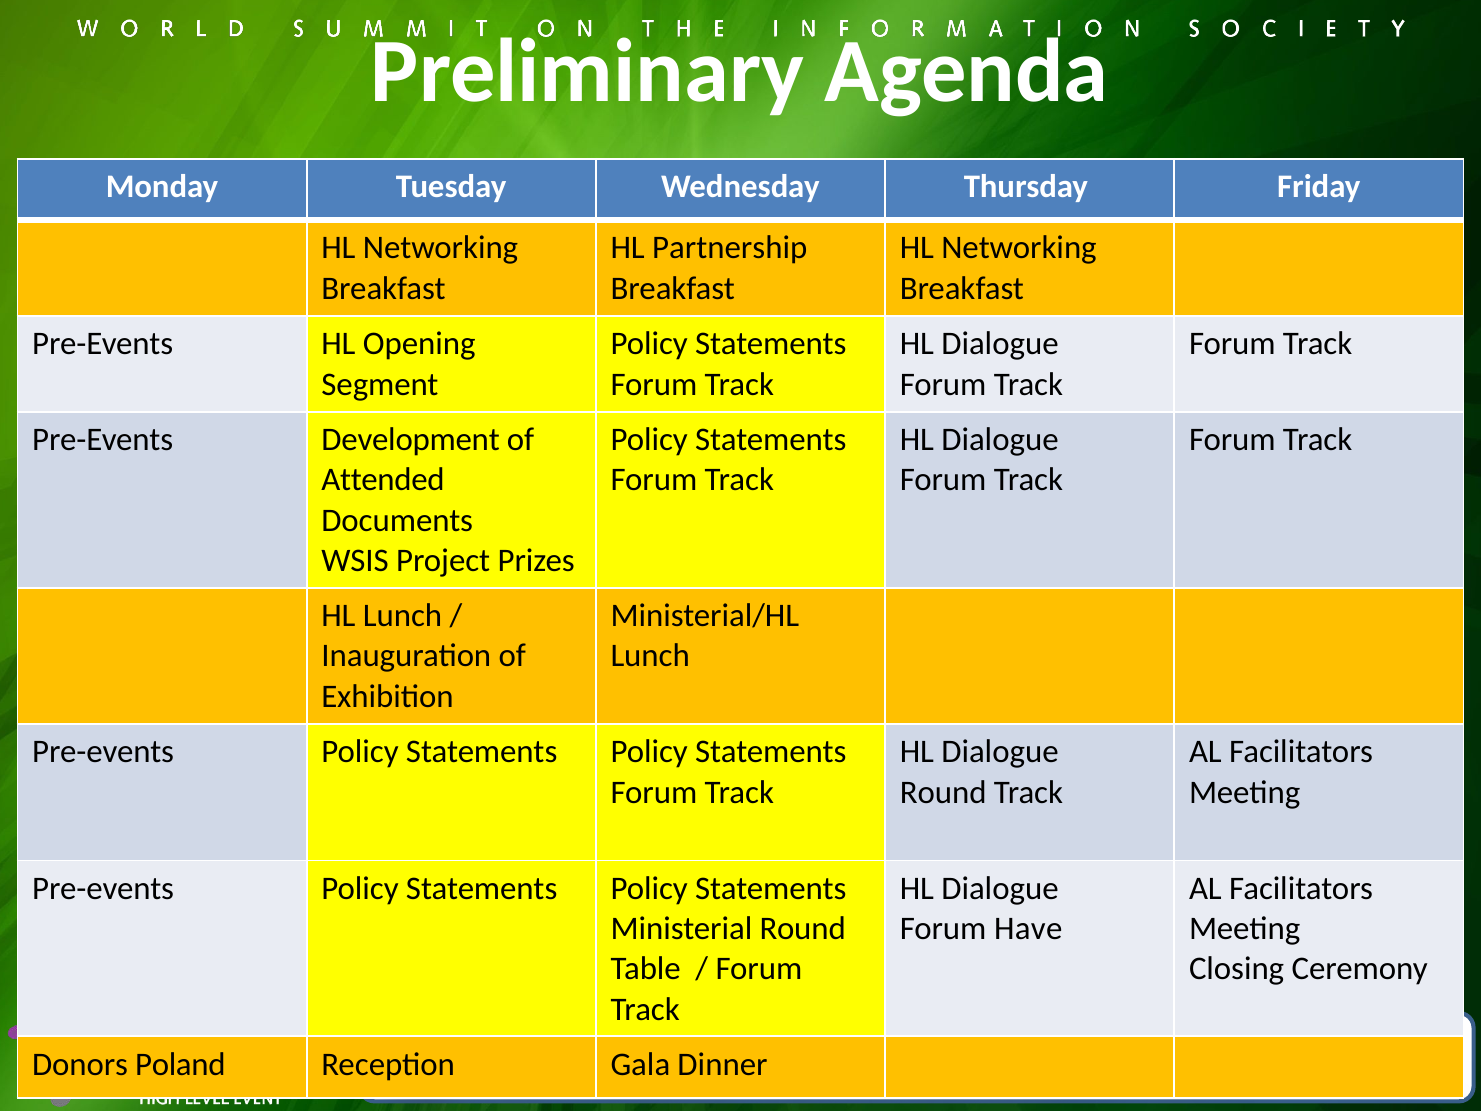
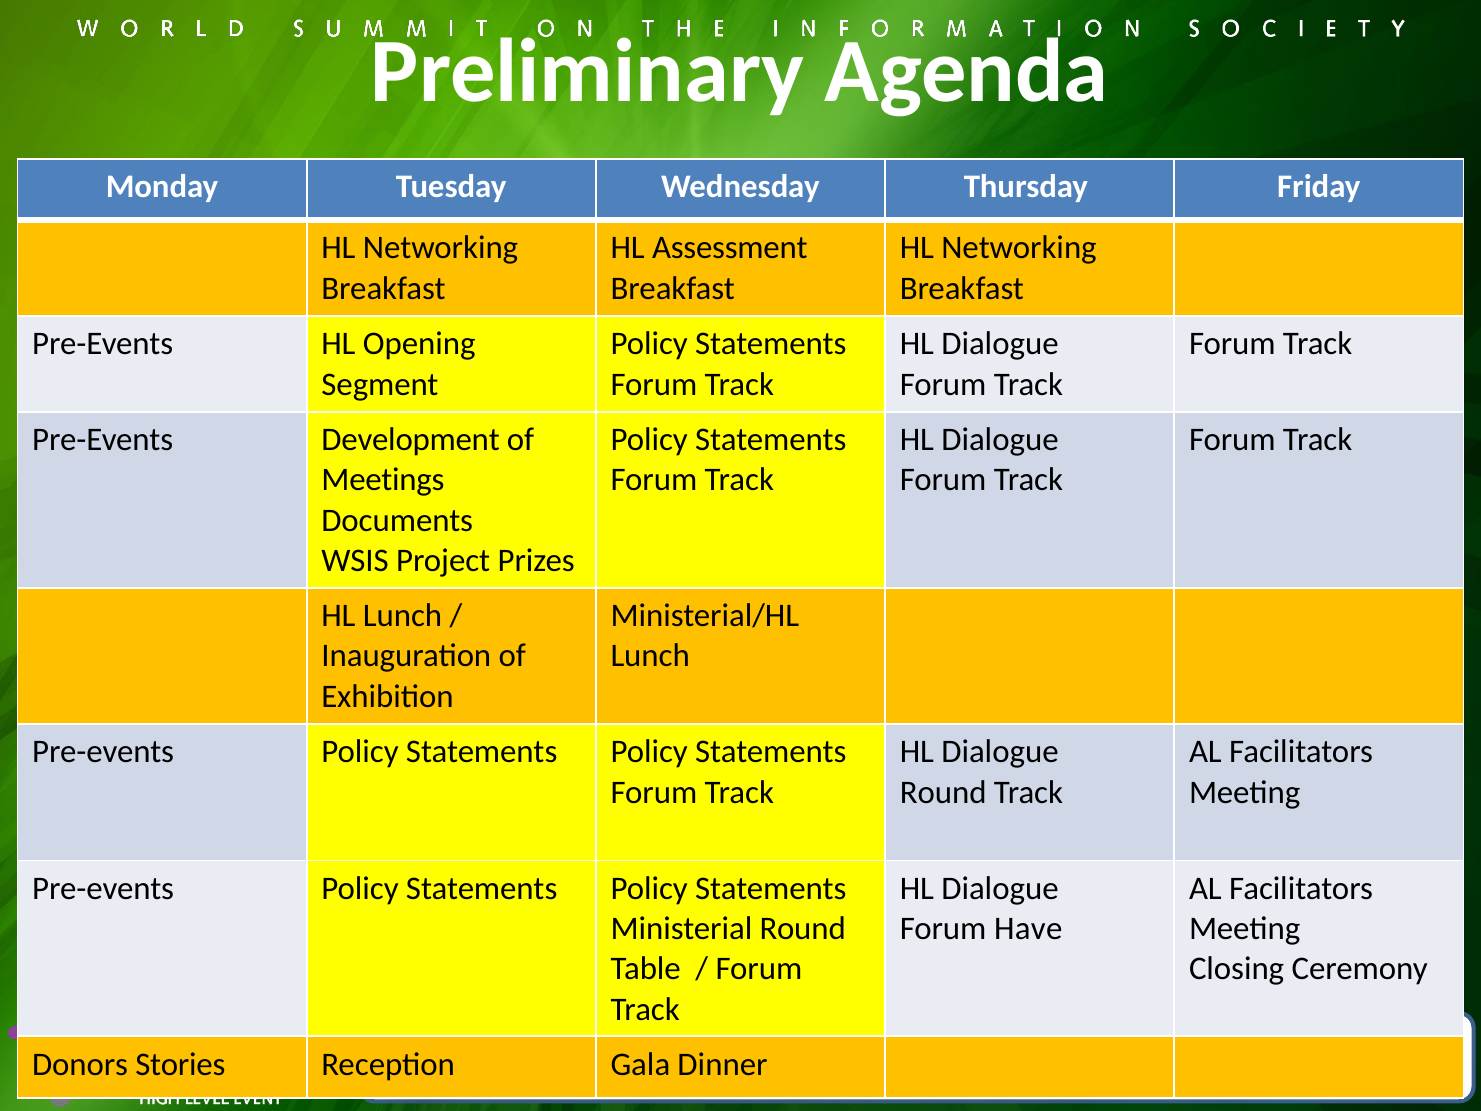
Partnership: Partnership -> Assessment (730, 248)
Attended: Attended -> Meetings (383, 480)
Poland: Poland -> Stories (180, 1064)
